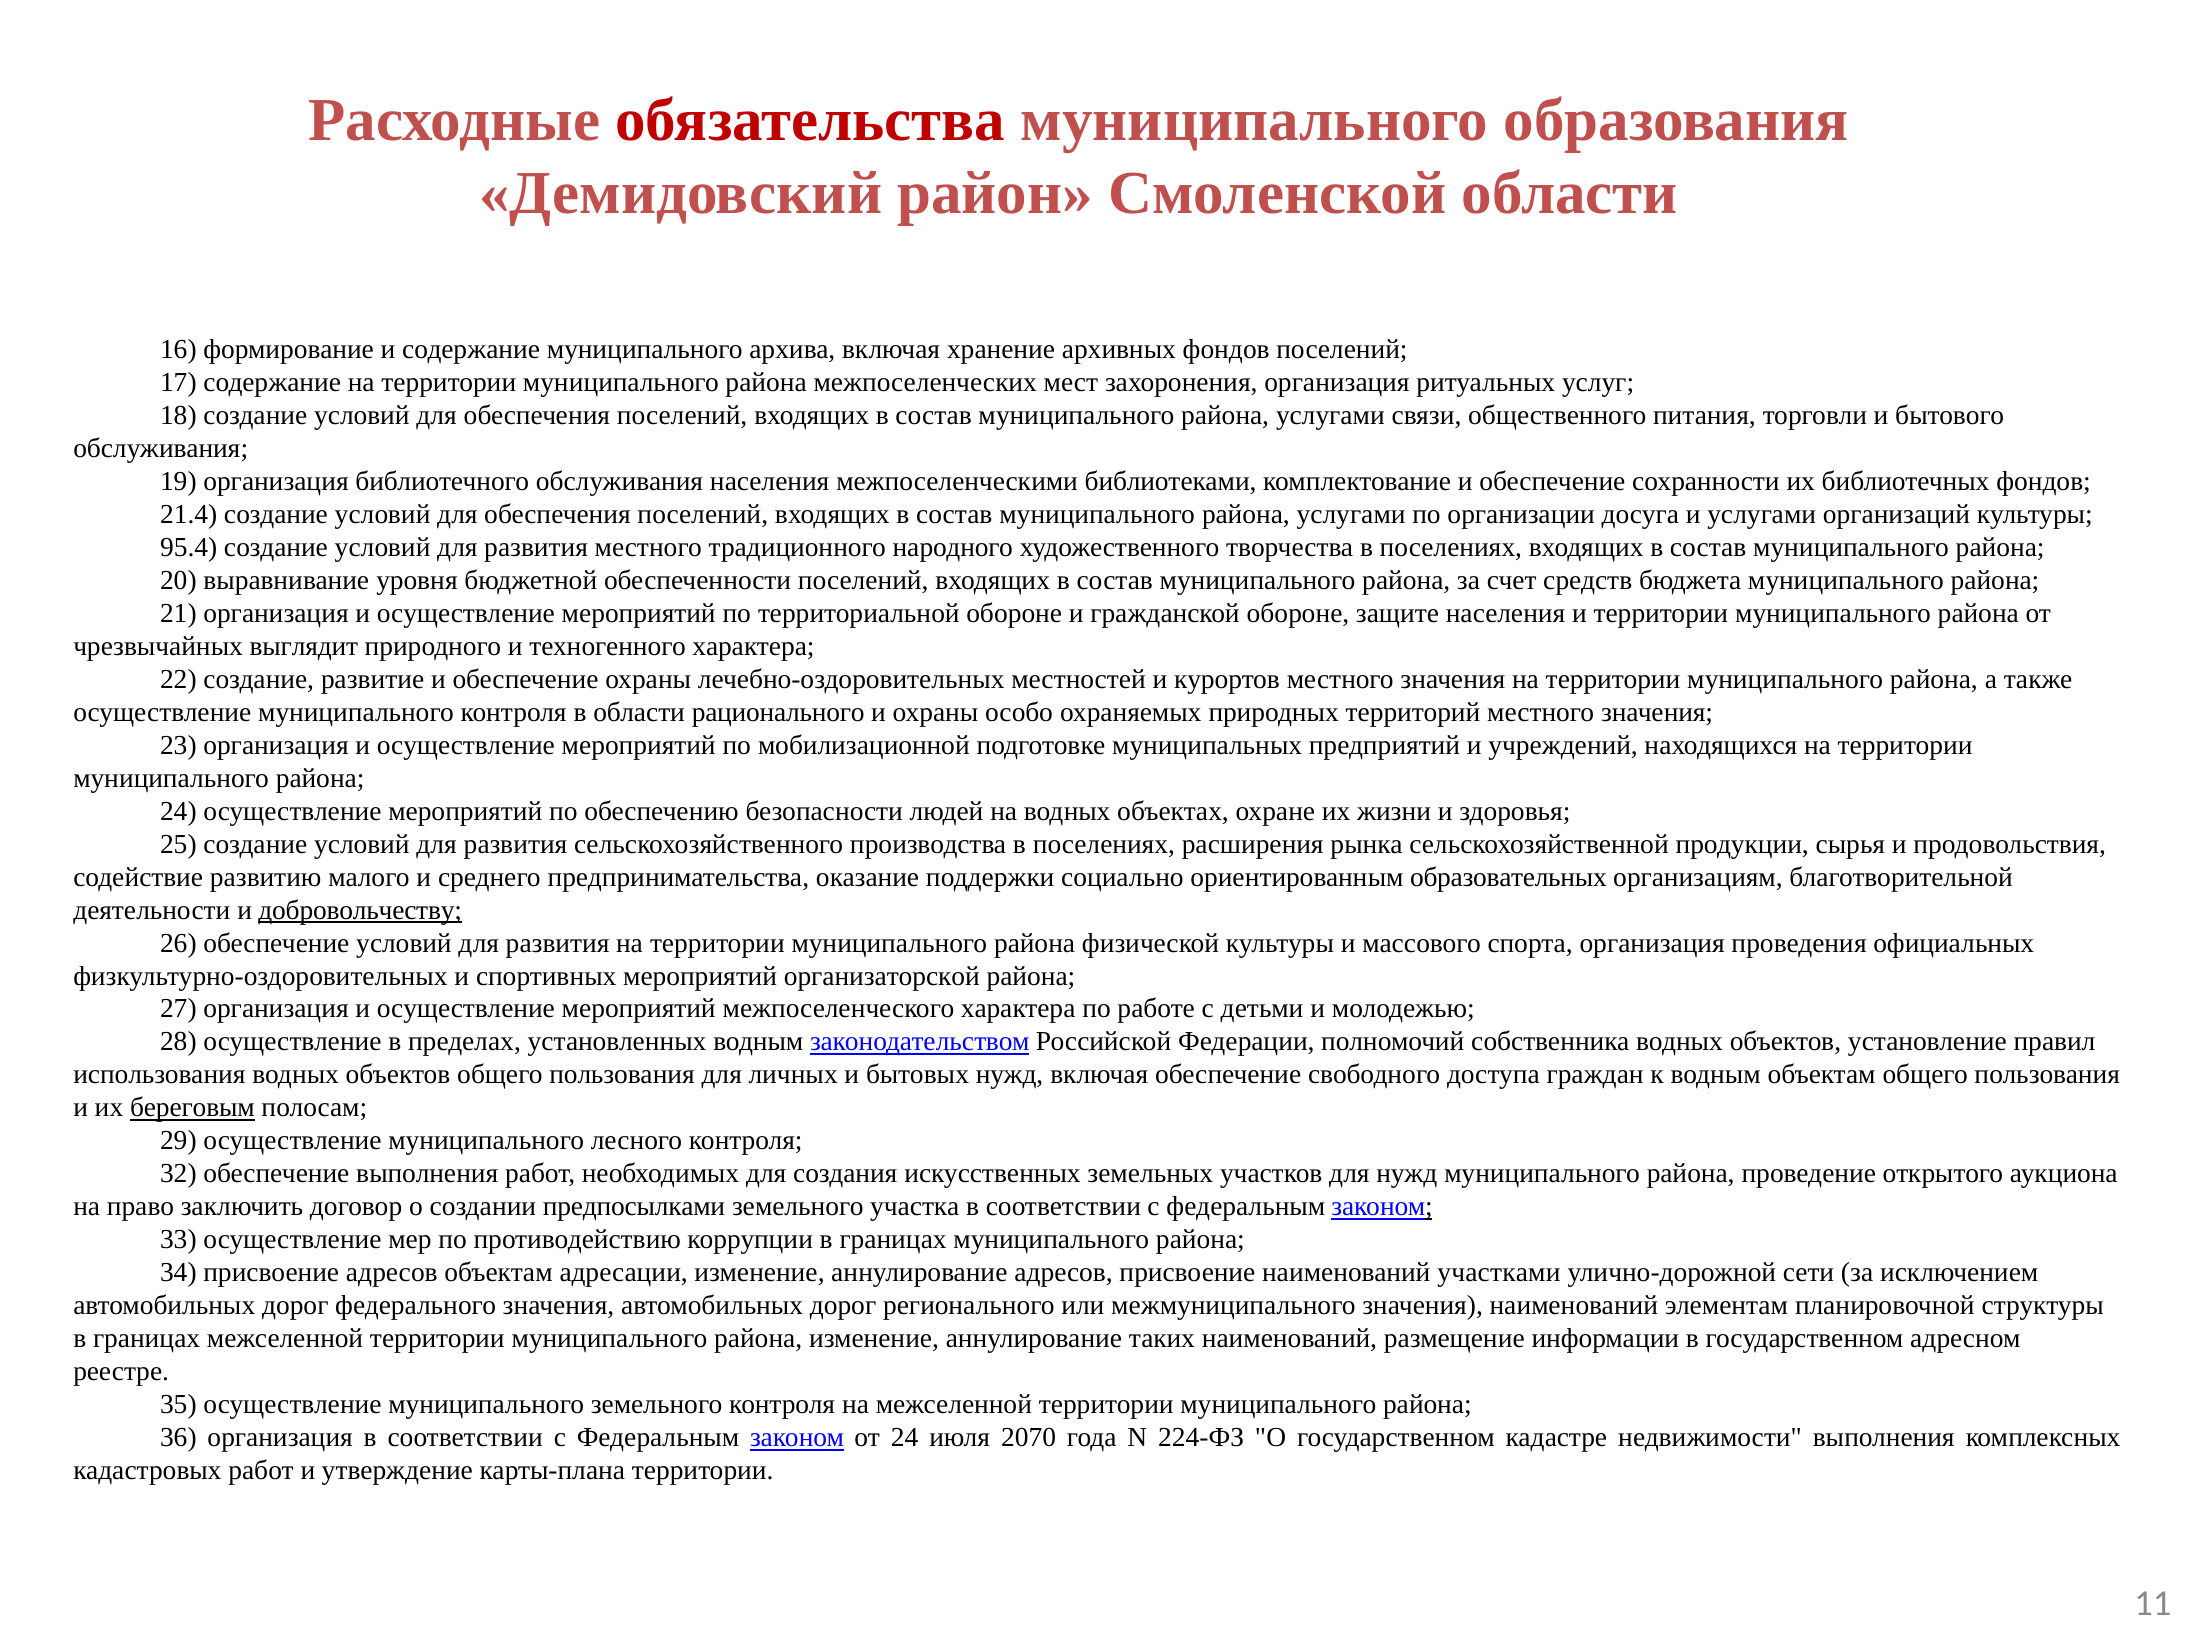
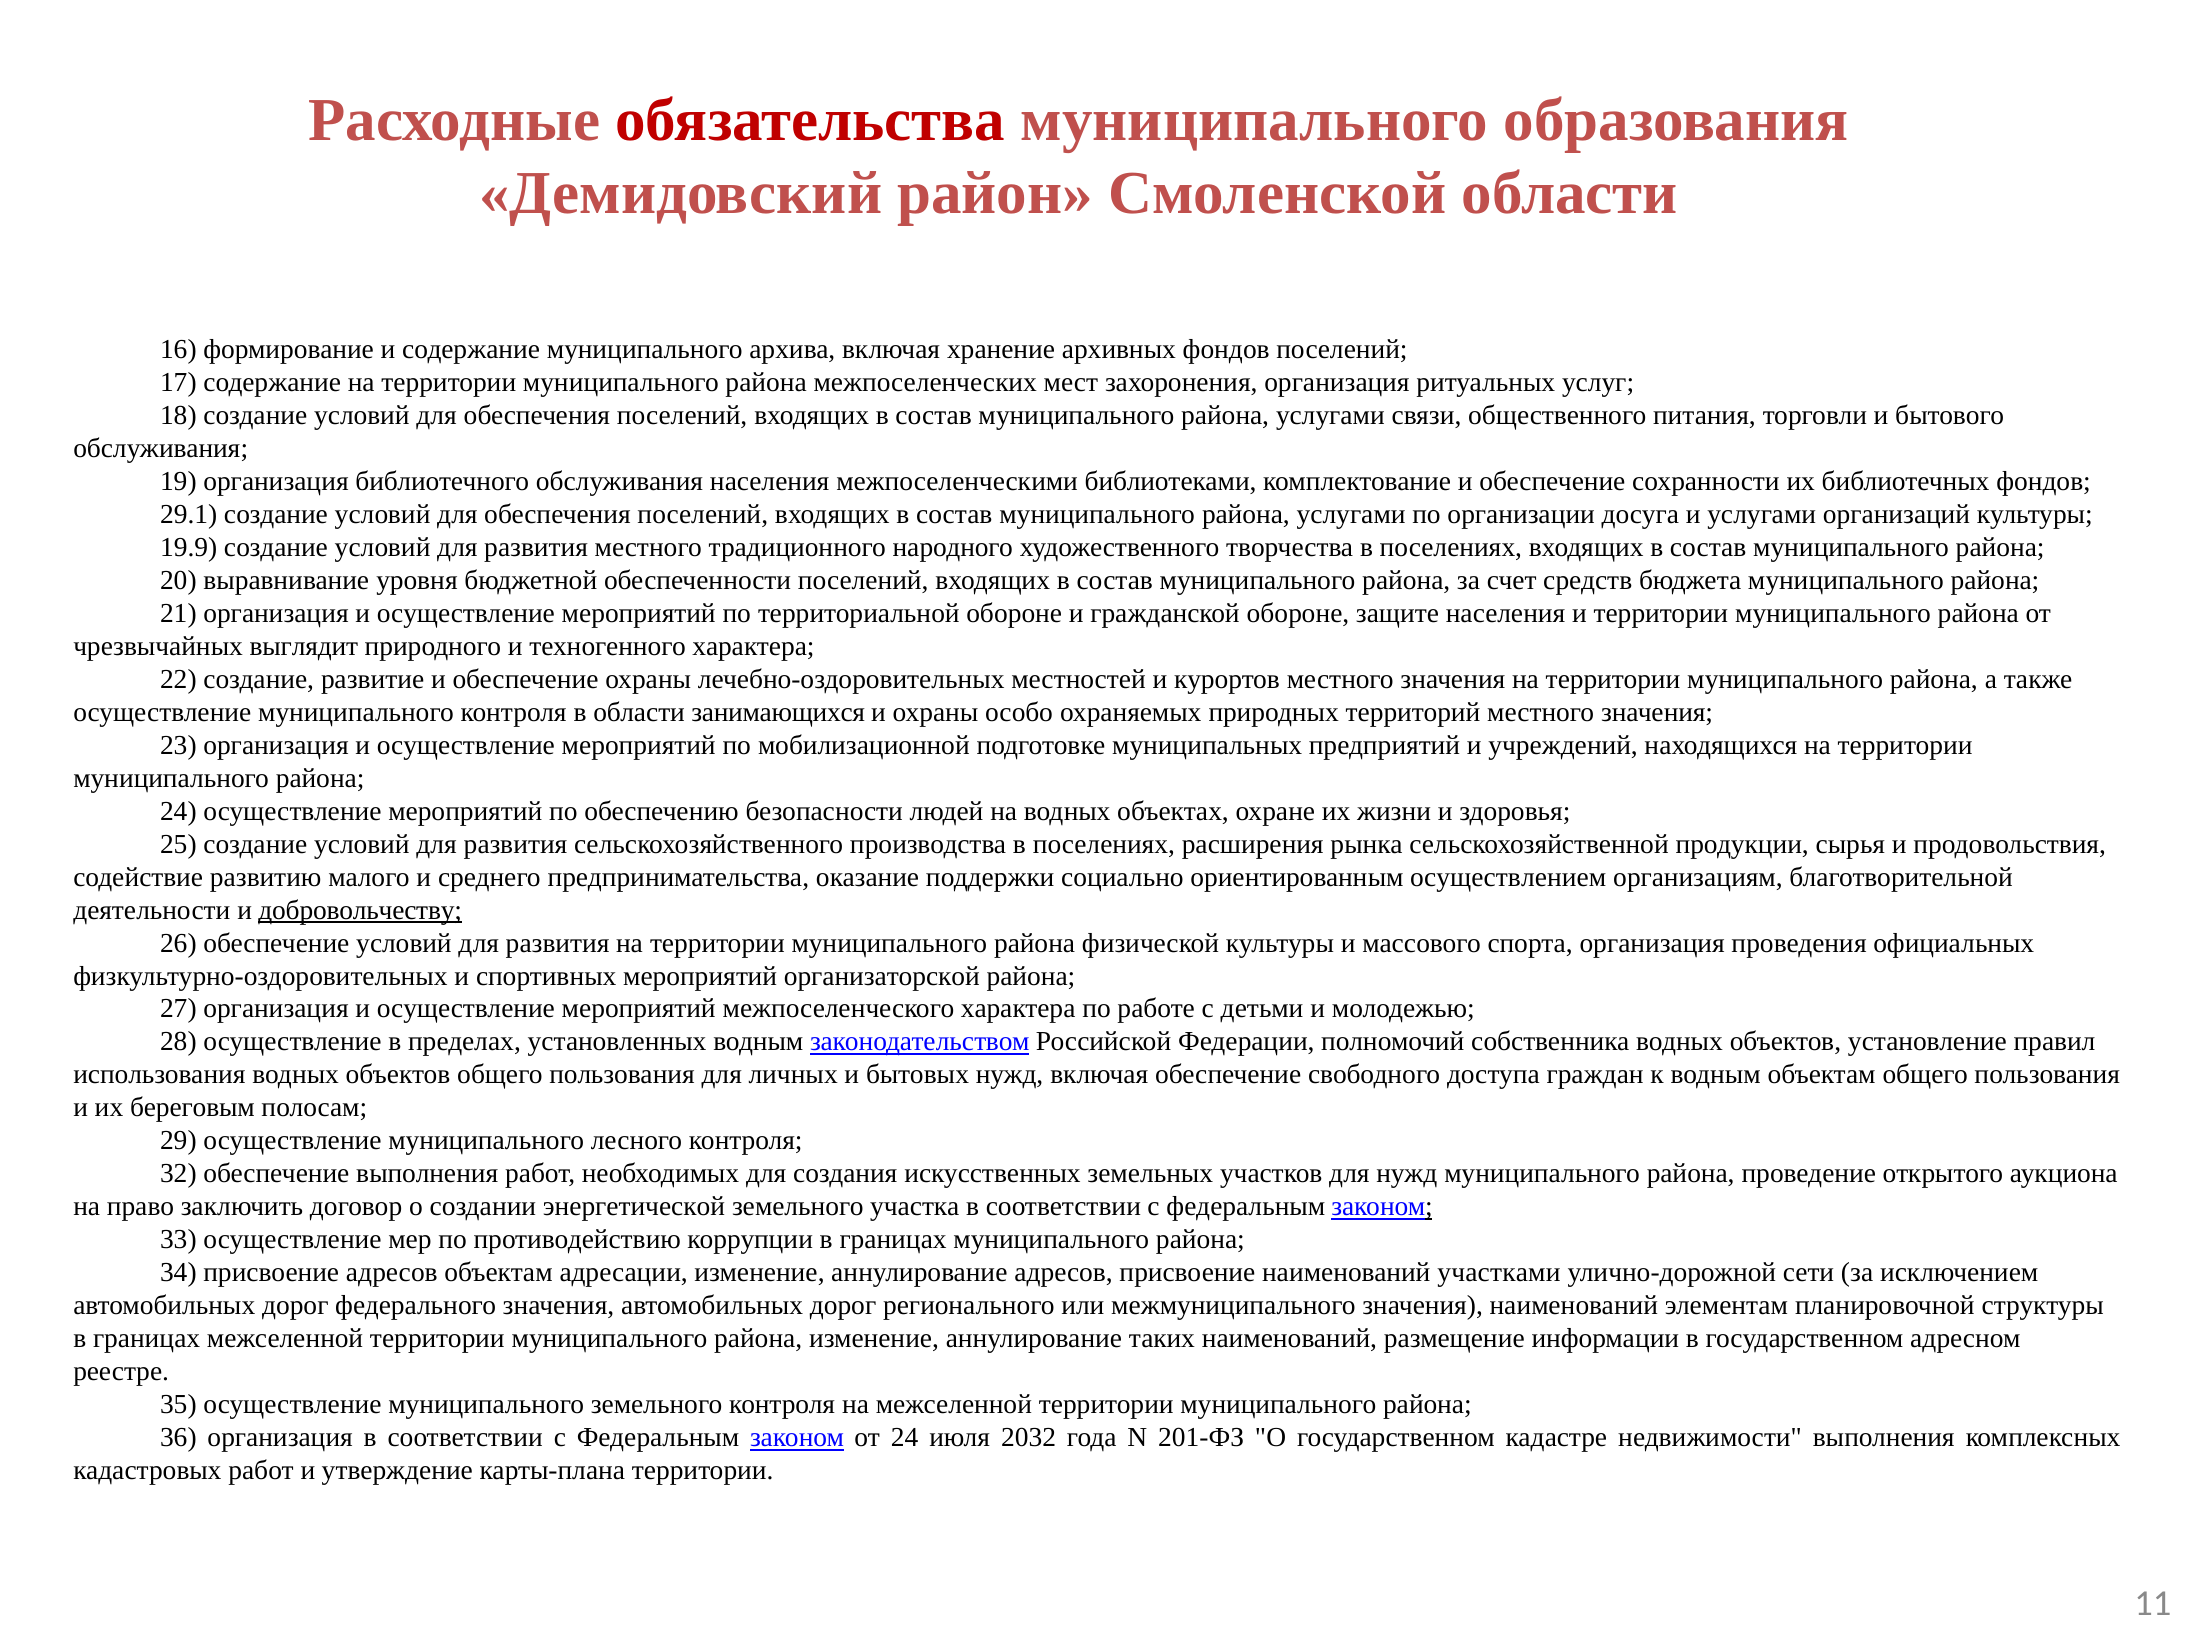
21.4: 21.4 -> 29.1 (189, 514)
95.4: 95.4 -> 19.9 (189, 547)
рационального: рационального -> занимающихся (778, 712)
образовательных: образовательных -> осуществлением (1508, 877)
береговым underline: present -> none (192, 1108)
предпосылками: предпосылками -> энергетической (634, 1207)
2070: 2070 -> 2032 (1029, 1438)
224-ФЗ: 224-ФЗ -> 201-ФЗ (1201, 1438)
